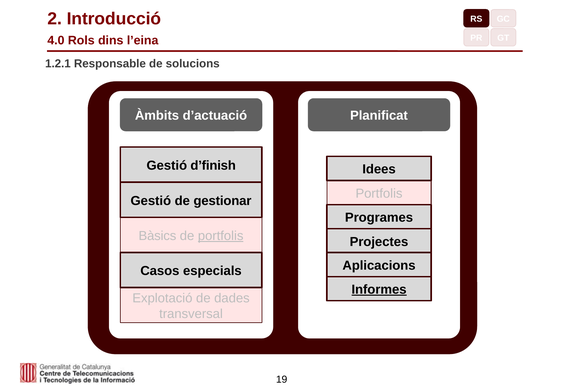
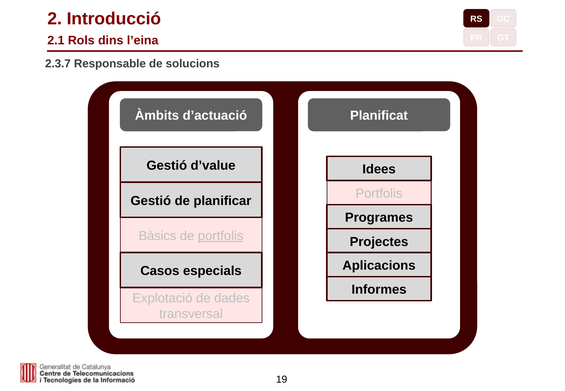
4.0: 4.0 -> 2.1 (56, 40)
1.2.1: 1.2.1 -> 2.3.7 (58, 64)
d’finish: d’finish -> d’value (213, 166)
gestionar: gestionar -> planificar (222, 201)
Informes underline: present -> none (379, 290)
